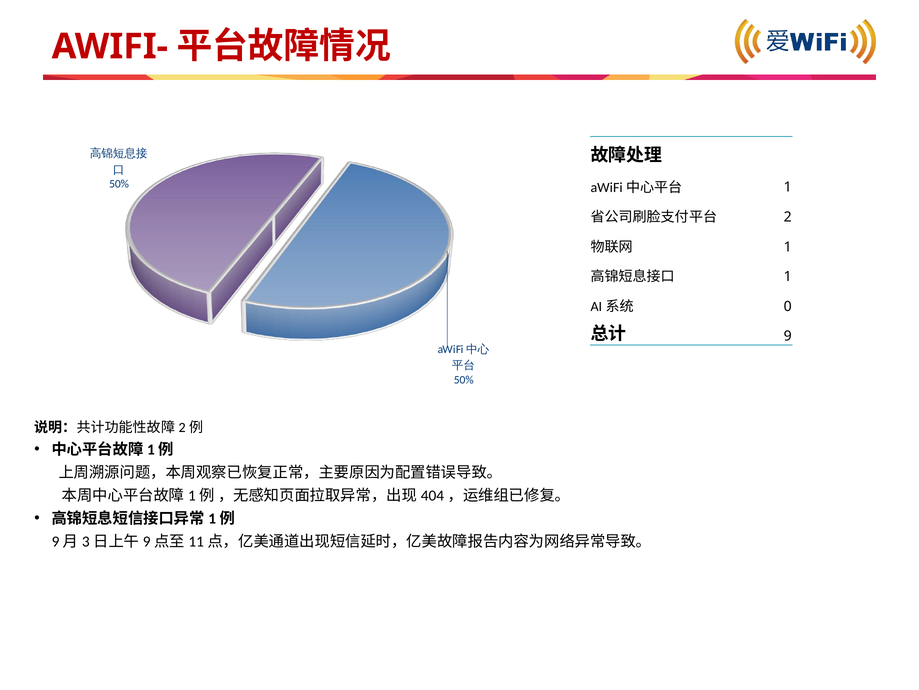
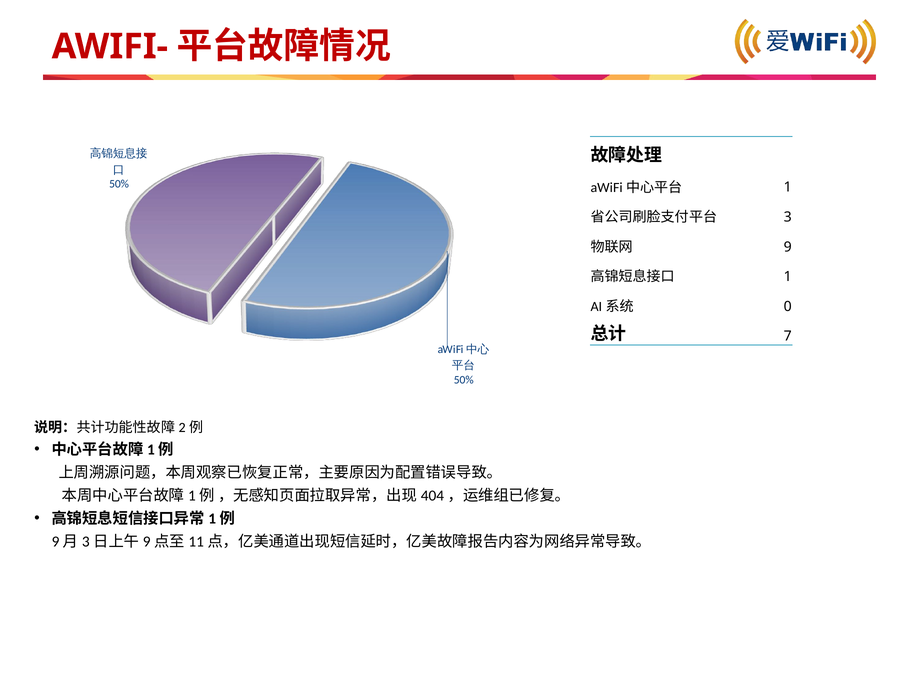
2: 2 -> 3 (788, 217)
1: 1 -> 9 (788, 247)
9: 9 -> 7 (788, 336)
